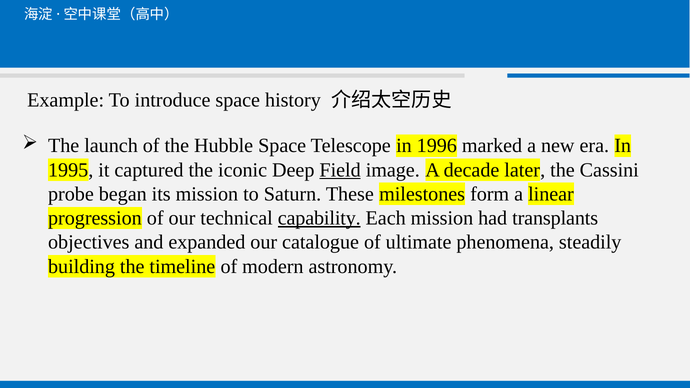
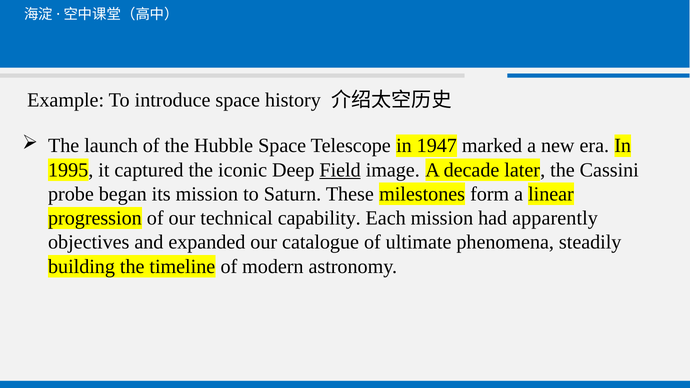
1996: 1996 -> 1947 (437, 146)
capability underline: present -> none (319, 218)
transplants: transplants -> apparently (555, 218)
